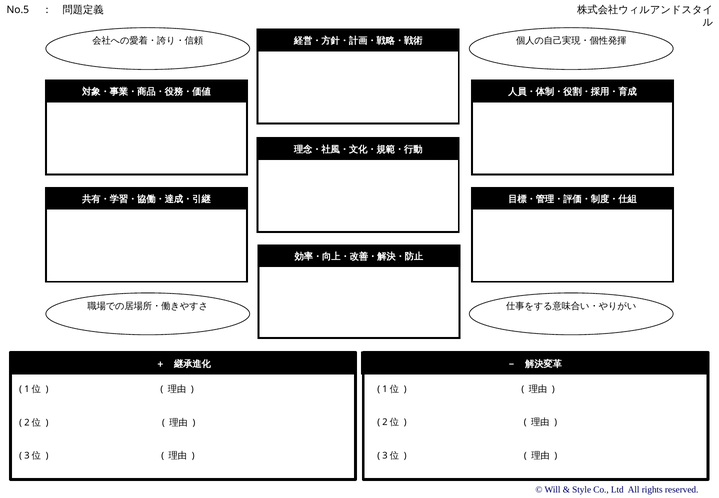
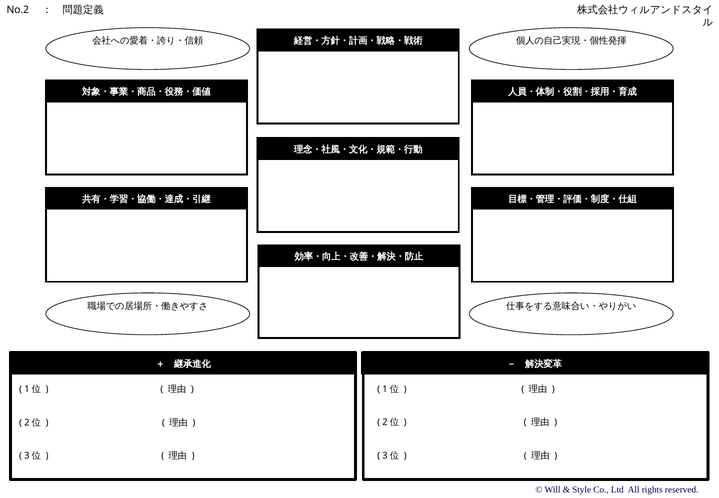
No.5: No.5 -> No.2 (18, 10)
